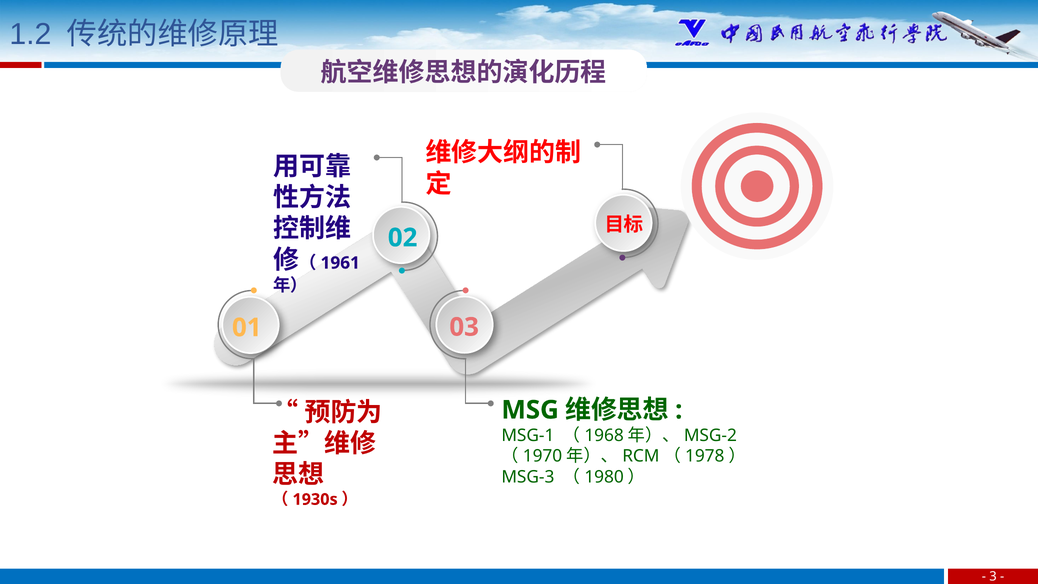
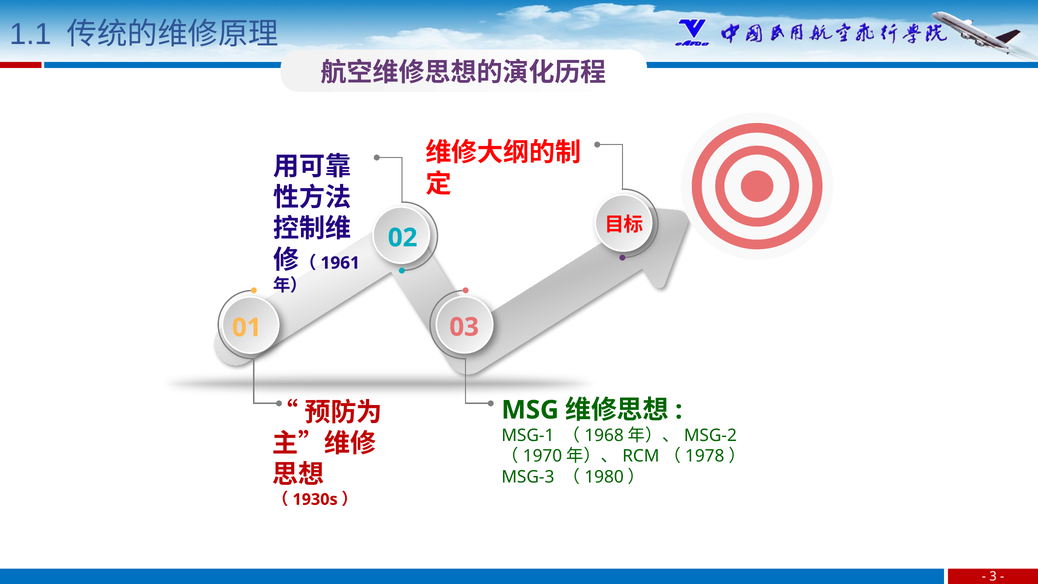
1.2: 1.2 -> 1.1 (30, 34)
